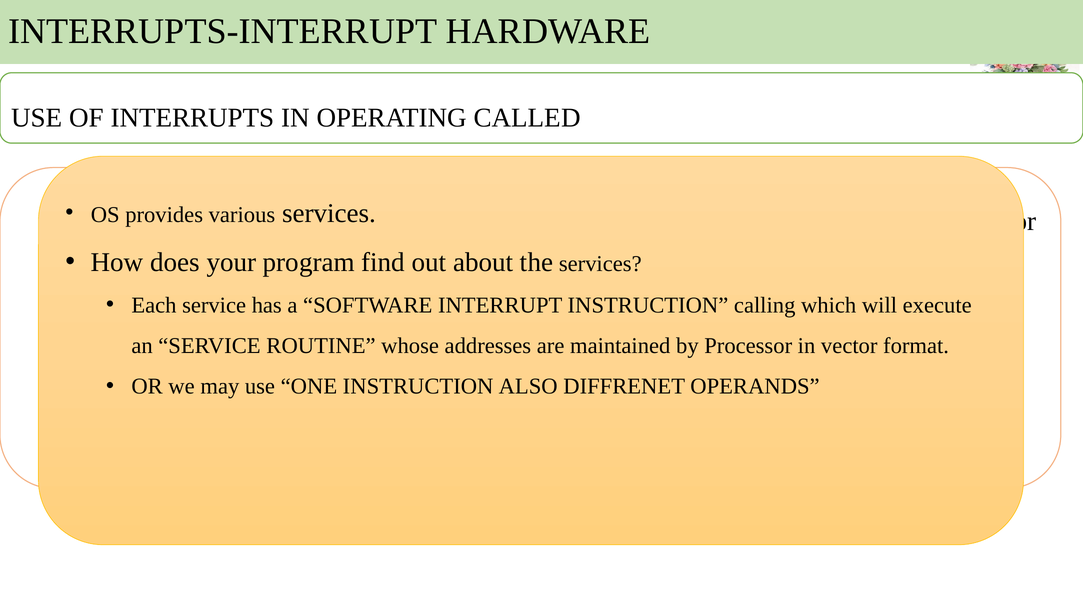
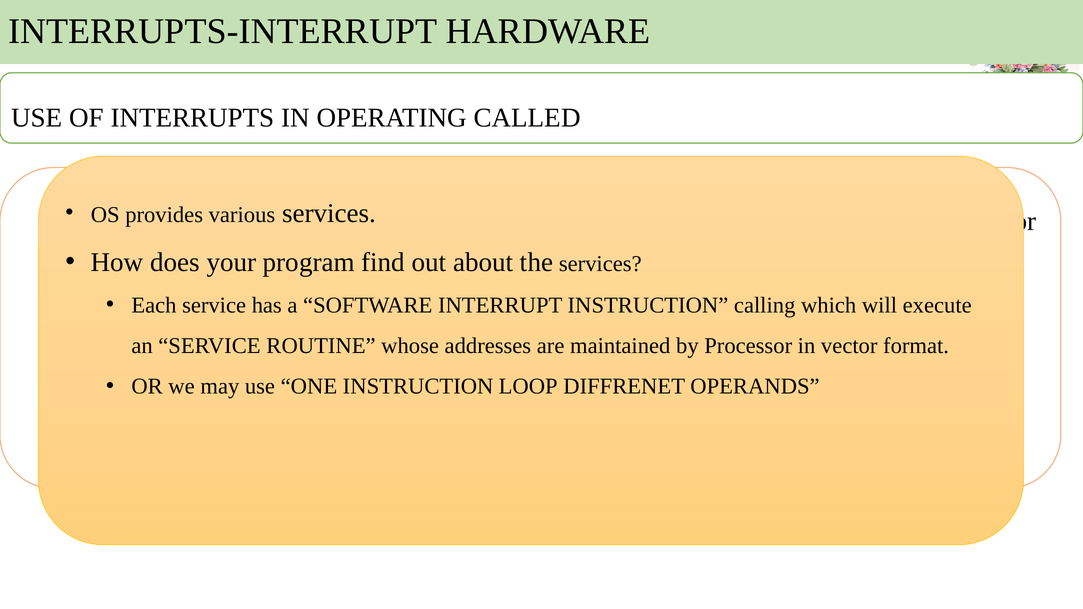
ALSO: ALSO -> LOOP (528, 387)
